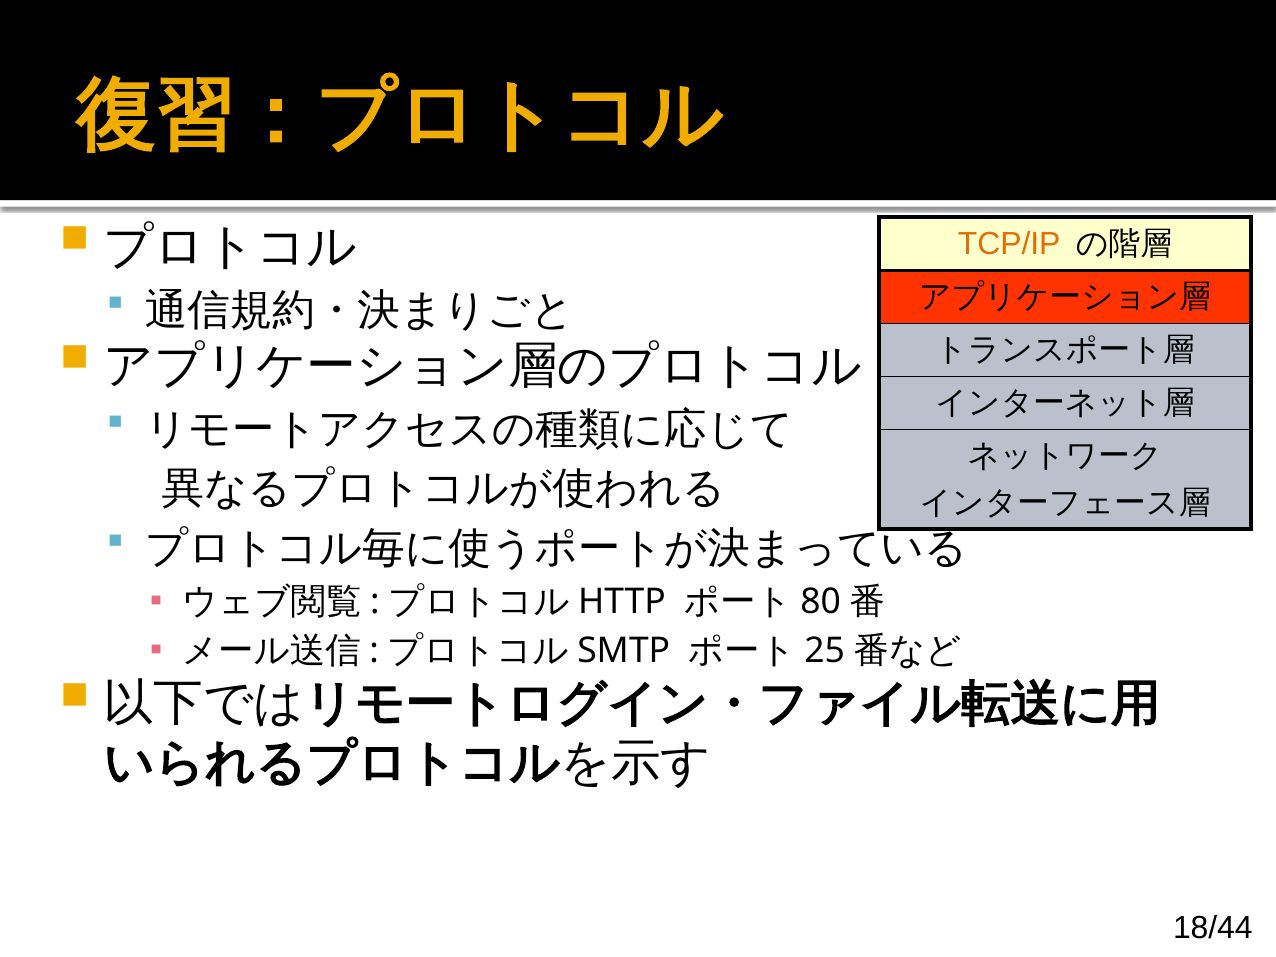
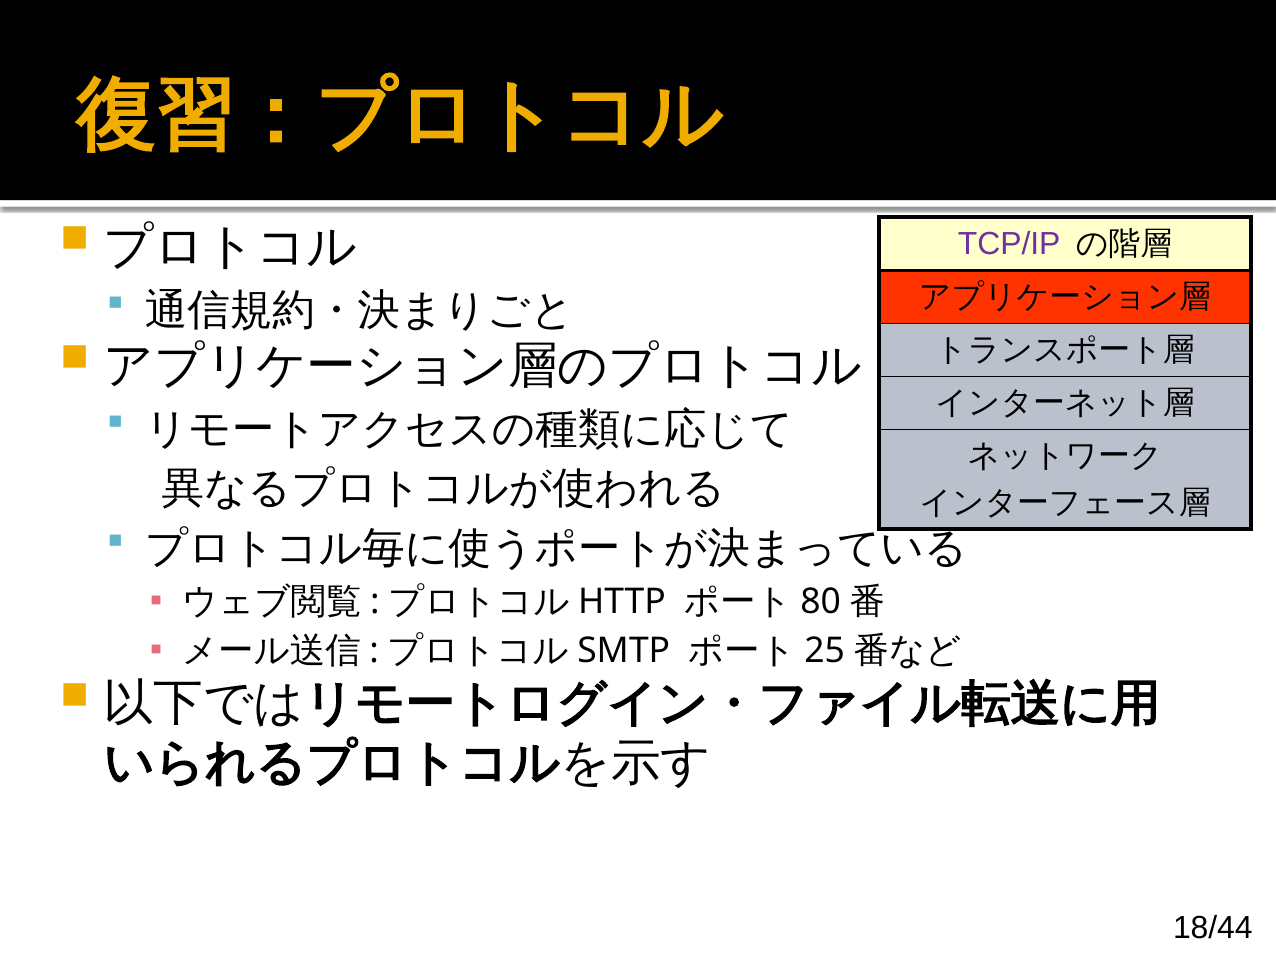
TCP/IP colour: orange -> purple (1009, 244)
